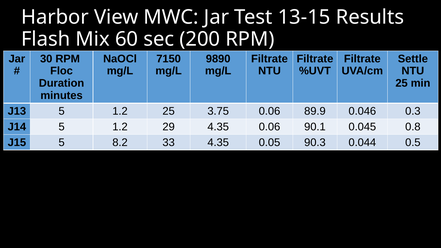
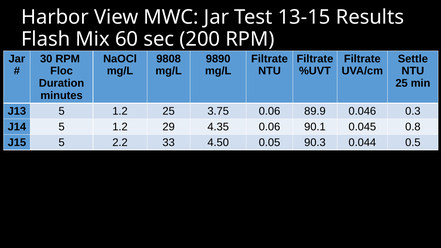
7150: 7150 -> 9808 (169, 59)
8.2: 8.2 -> 2.2 (120, 143)
33 4.35: 4.35 -> 4.50 (218, 143)
